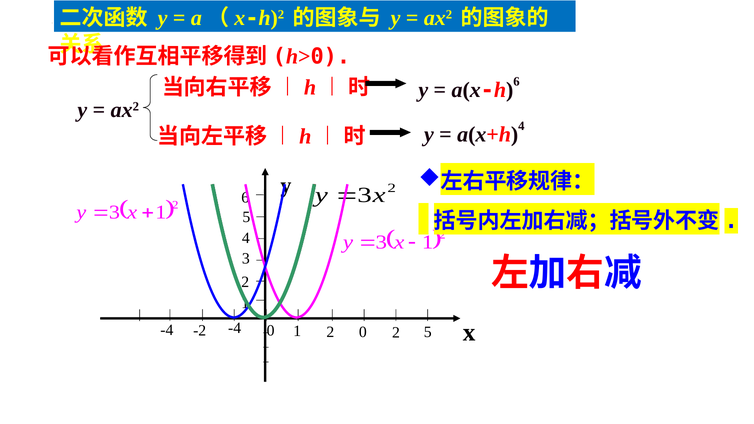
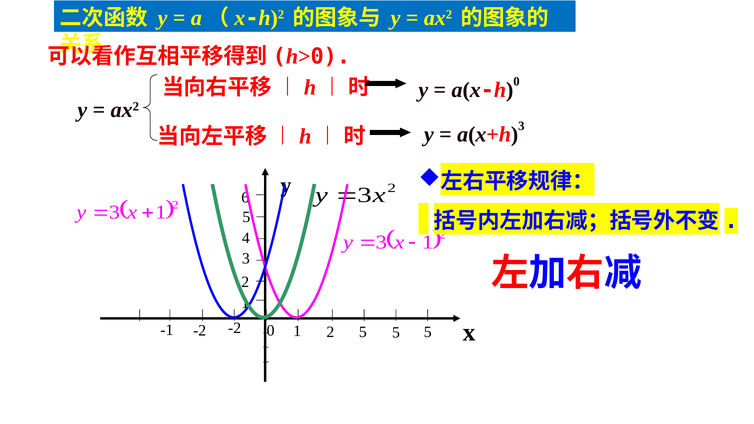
6: 6 -> 0 (517, 82)
4: 4 -> 3 (521, 126)
-4: -4 -> -2 (235, 328)
-4: -4 -> -1 (167, 330)
2 2: 2 -> 5 (396, 333)
1 0: 0 -> 5 (363, 332)
